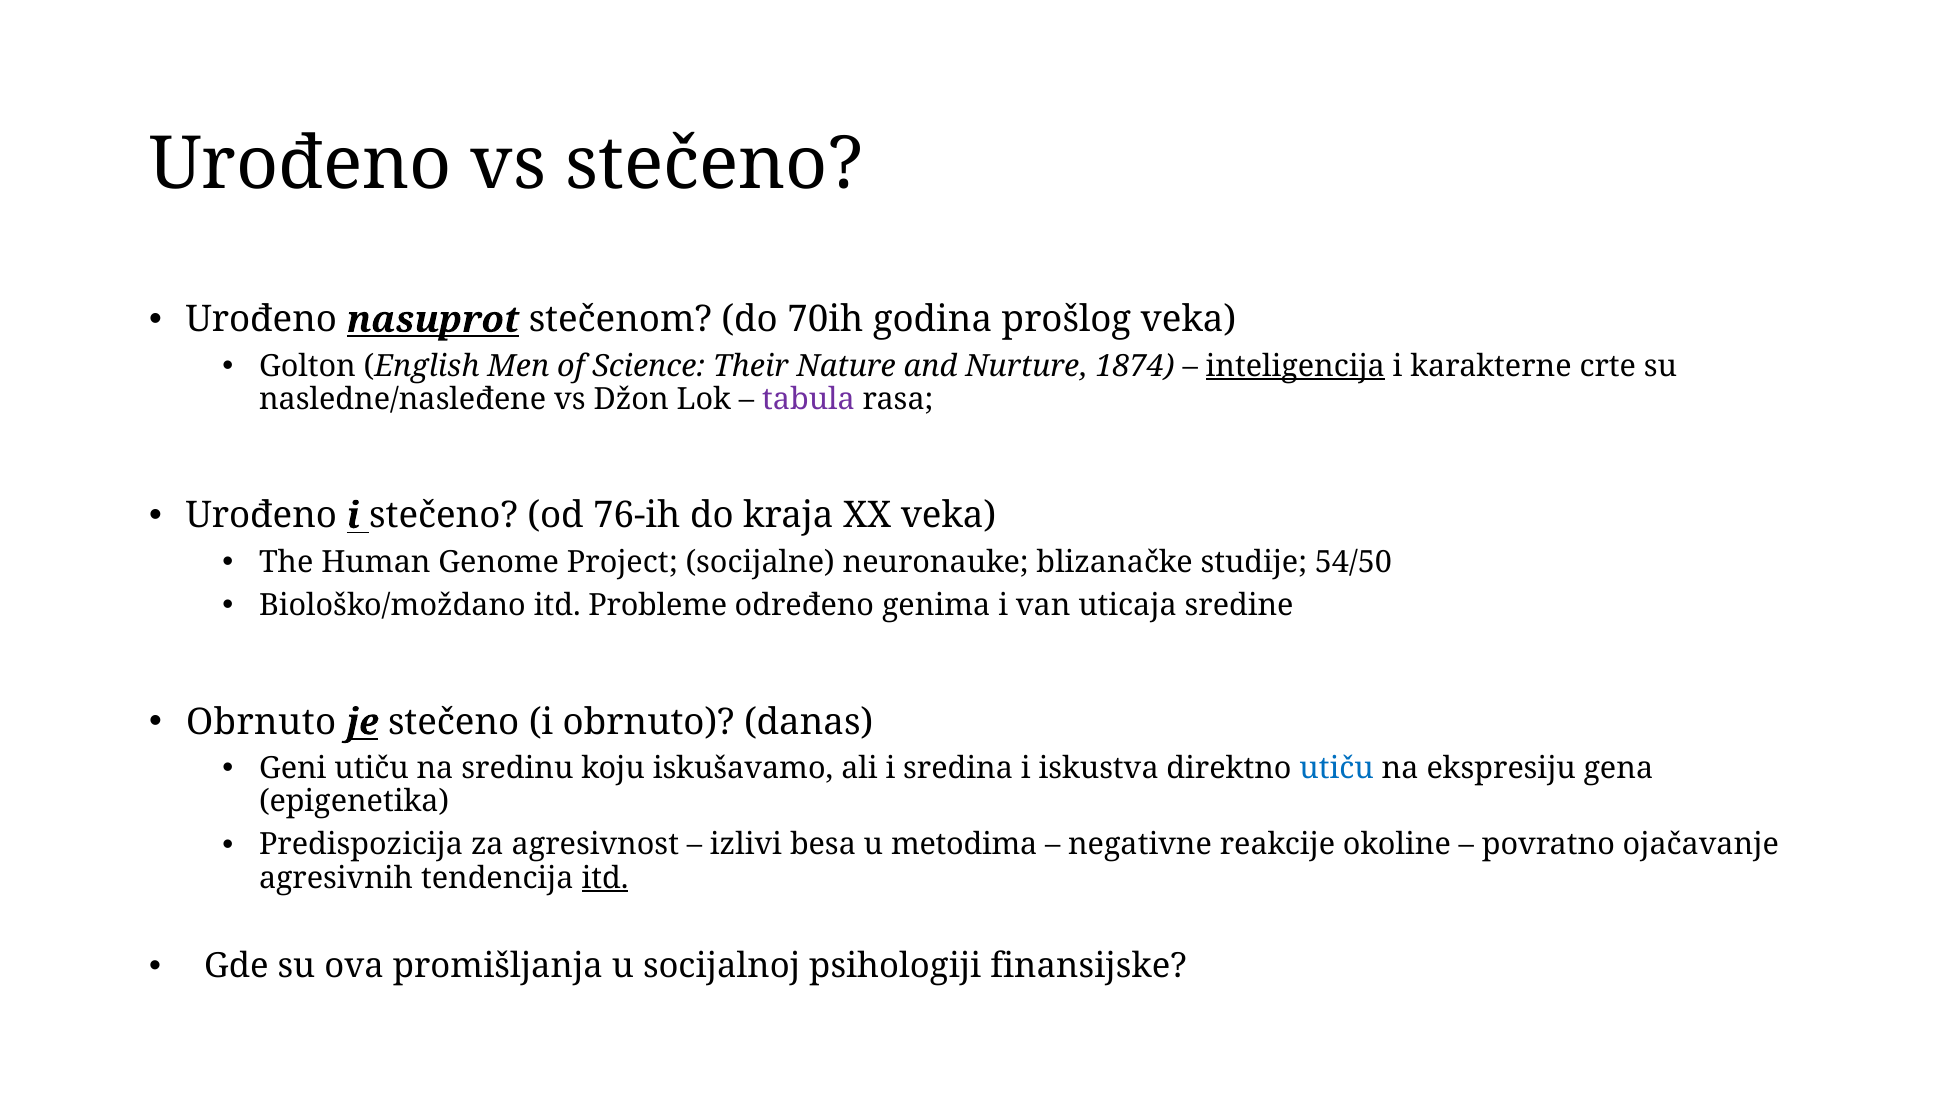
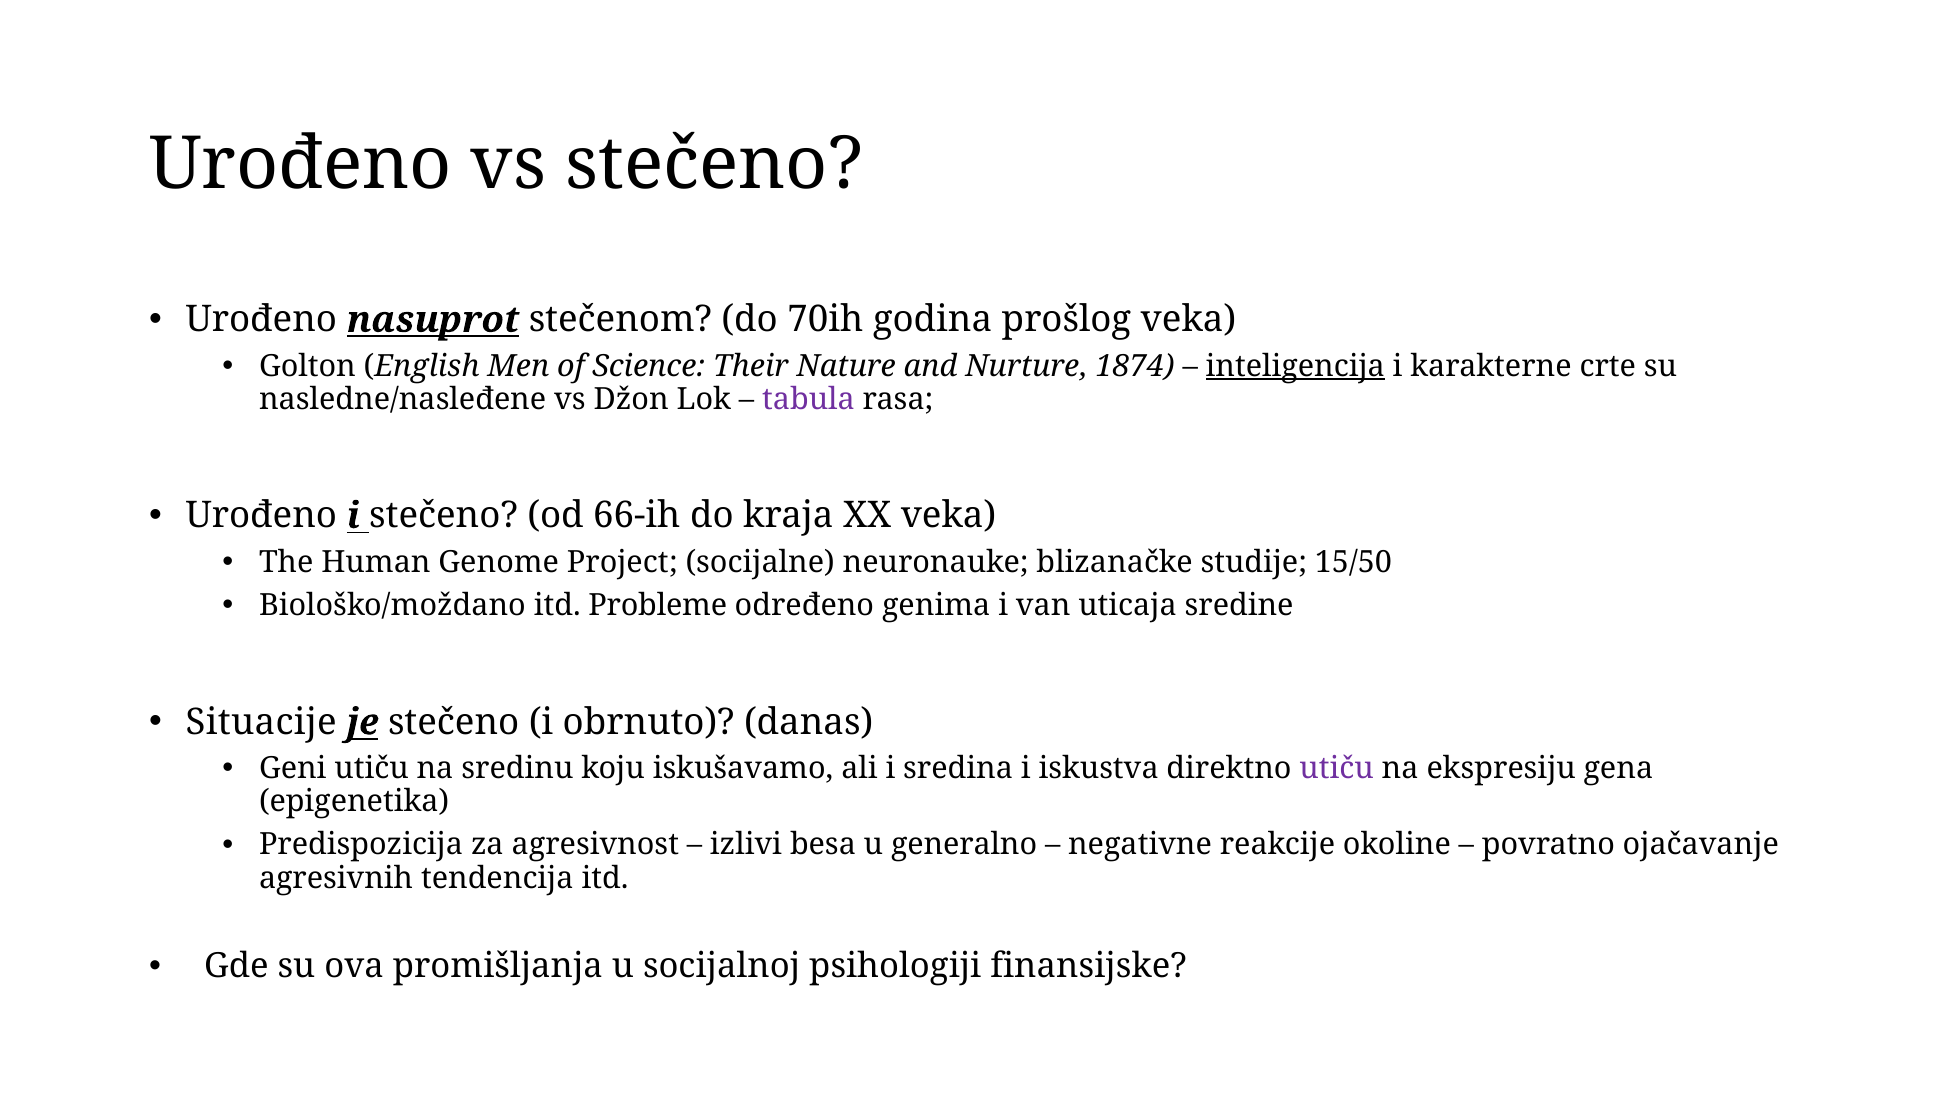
76-ih: 76-ih -> 66-ih (637, 516)
54/50: 54/50 -> 15/50 (1353, 562)
Obrnuto: Obrnuto -> Situacije (261, 722)
utiču colour: blue -> purple (1337, 768)
metodima: metodima -> generalno (964, 845)
itd underline: present -> none (605, 878)
